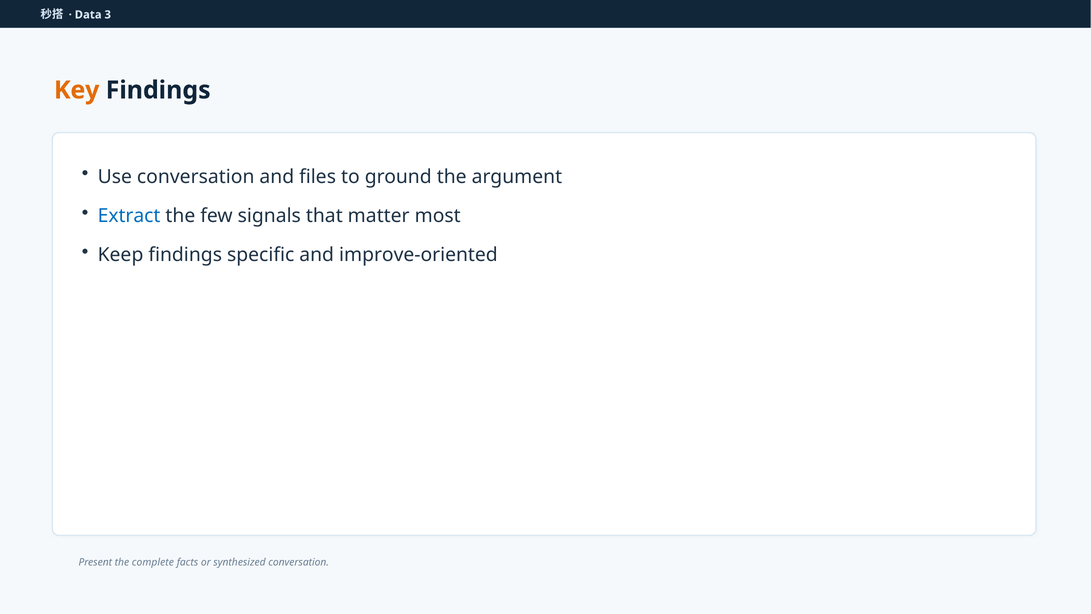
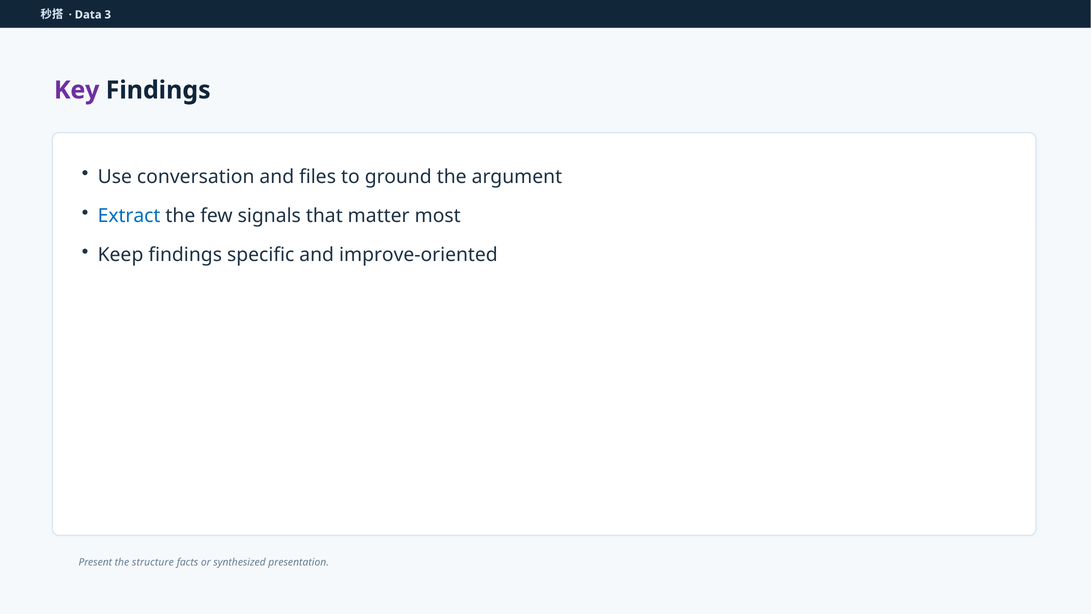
Key colour: orange -> purple (77, 90)
complete: complete -> structure (153, 562)
synthesized conversation: conversation -> presentation (299, 562)
